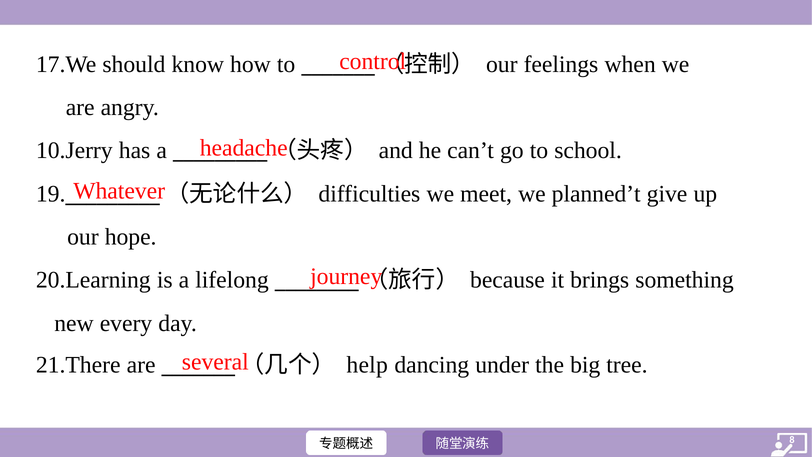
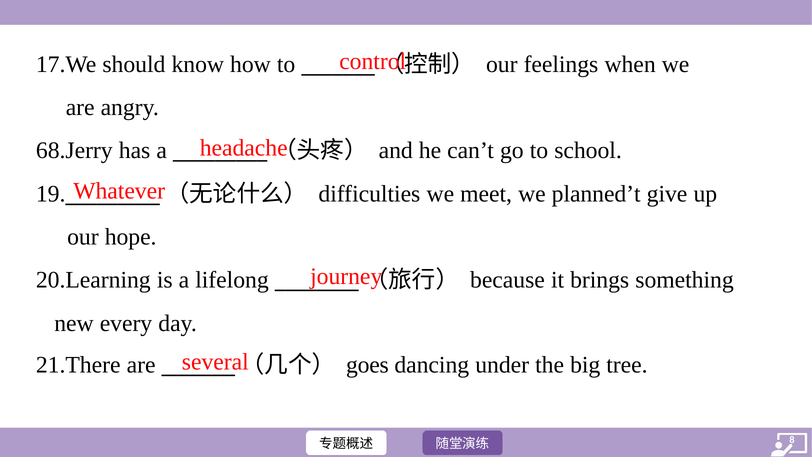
10.Jerry: 10.Jerry -> 68.Jerry (74, 151)
help: help -> goes (367, 365)
